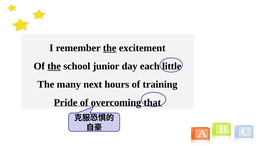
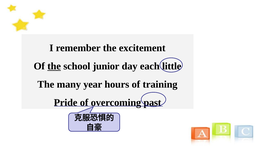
the underline: present -> none (110, 48)
next: next -> year (93, 84)
that: that -> past (152, 103)
